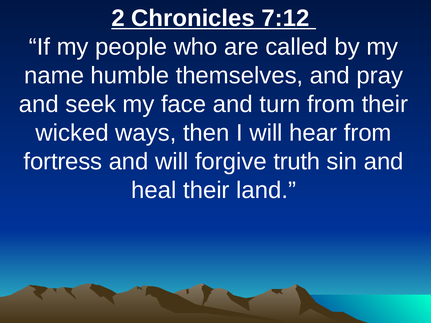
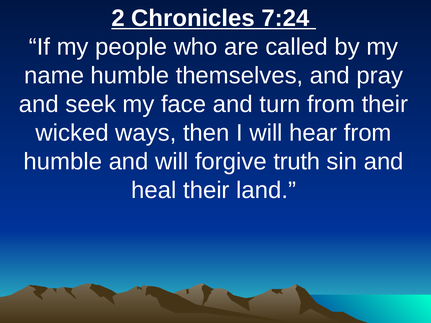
7:12: 7:12 -> 7:24 (285, 18)
fortress: fortress -> humble (63, 162)
